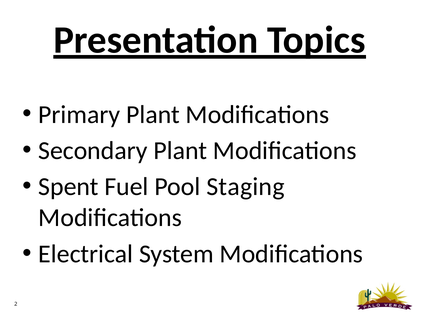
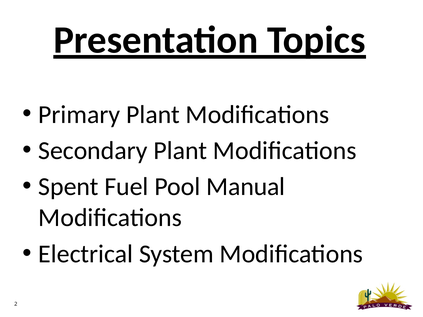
Staging: Staging -> Manual (246, 187)
